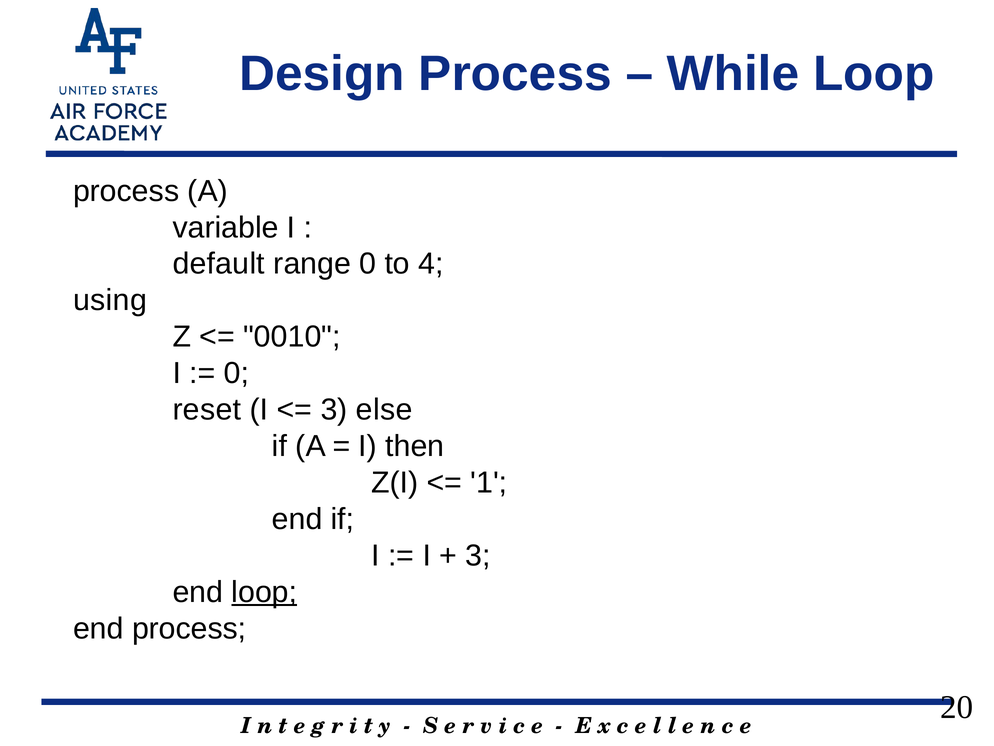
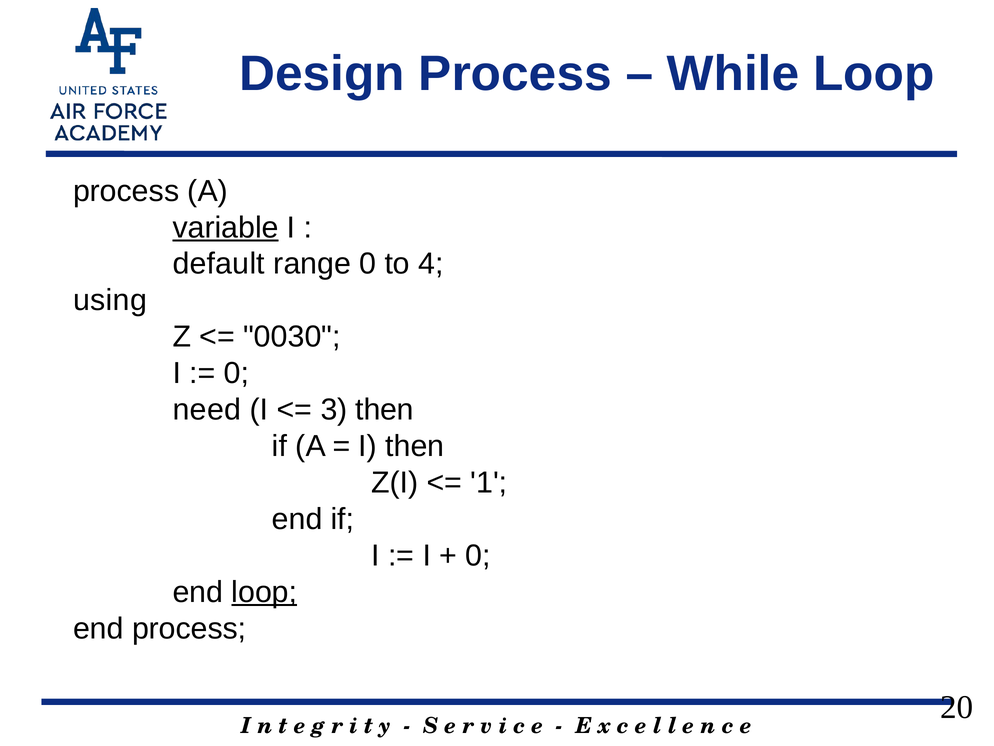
variable underline: none -> present (226, 227)
0010: 0010 -> 0030 (292, 337)
reset: reset -> need (207, 409)
3 else: else -> then (385, 409)
3: 3 -> 0 (478, 555)
